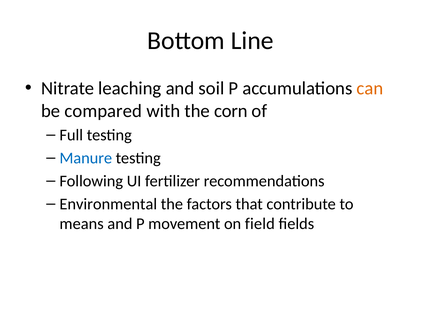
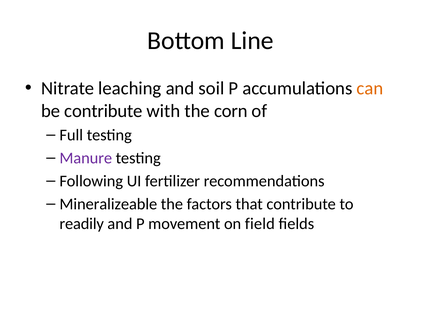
be compared: compared -> contribute (103, 111)
Manure colour: blue -> purple (86, 158)
Environmental: Environmental -> Mineralizeable (108, 204)
means: means -> readily (82, 223)
